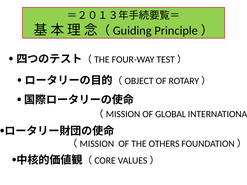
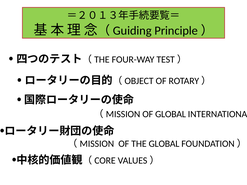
THE OTHERS: OTHERS -> GLOBAL (164, 144)
